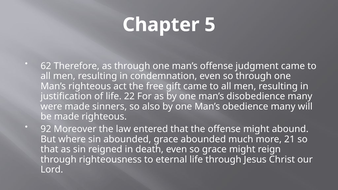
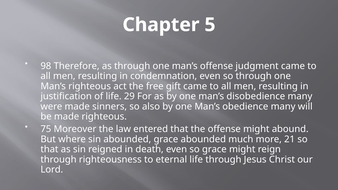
62: 62 -> 98 (46, 66)
22: 22 -> 29 (129, 96)
92: 92 -> 75 (46, 129)
